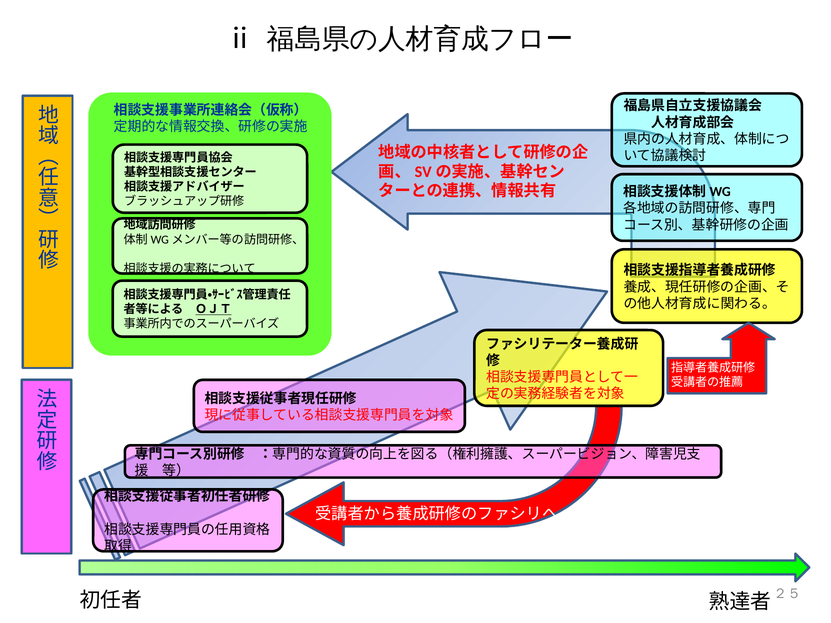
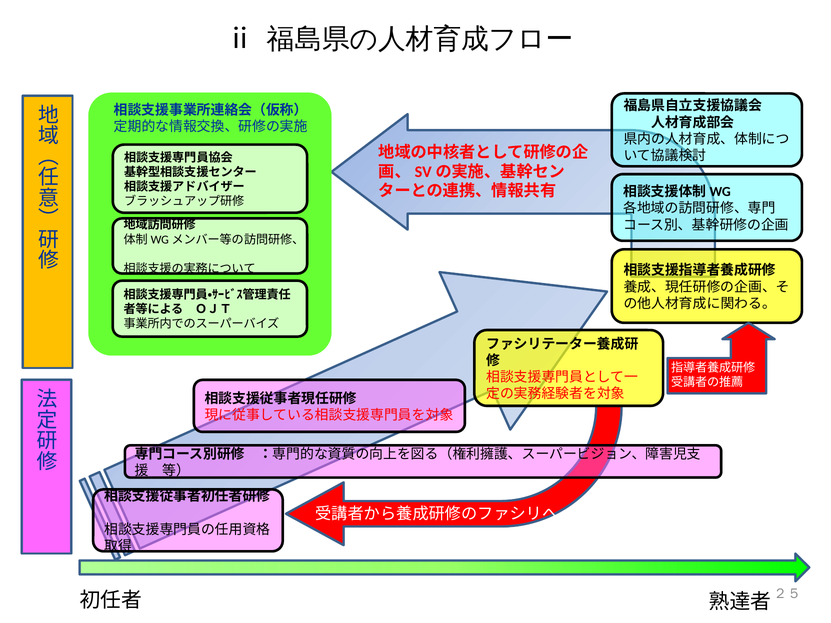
ＯＪＴ underline: present -> none (214, 310)
